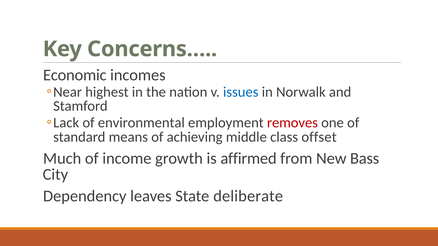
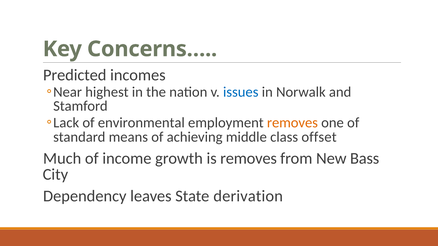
Economic: Economic -> Predicted (75, 75)
removes colour: red -> orange (292, 123)
is affirmed: affirmed -> removes (249, 159)
deliberate: deliberate -> derivation (248, 196)
